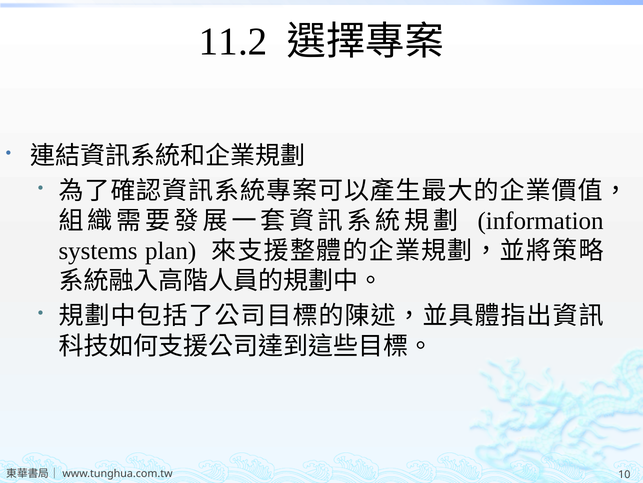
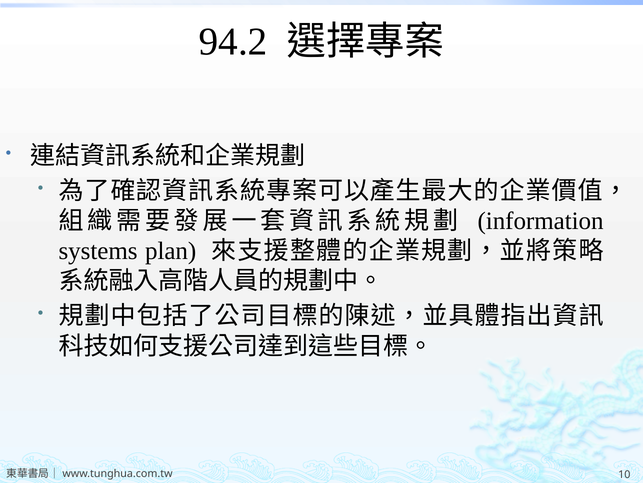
11.2: 11.2 -> 94.2 (233, 42)
